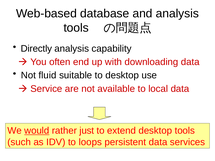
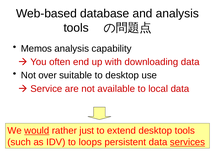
Directly: Directly -> Memos (36, 49)
fluid: fluid -> over (48, 75)
services underline: none -> present (188, 142)
